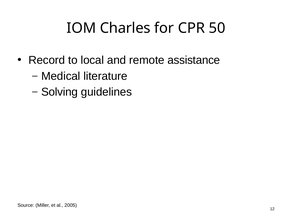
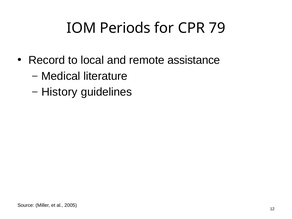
Charles: Charles -> Periods (125, 28)
50: 50 -> 79 (217, 28)
Solving: Solving -> History (59, 92)
